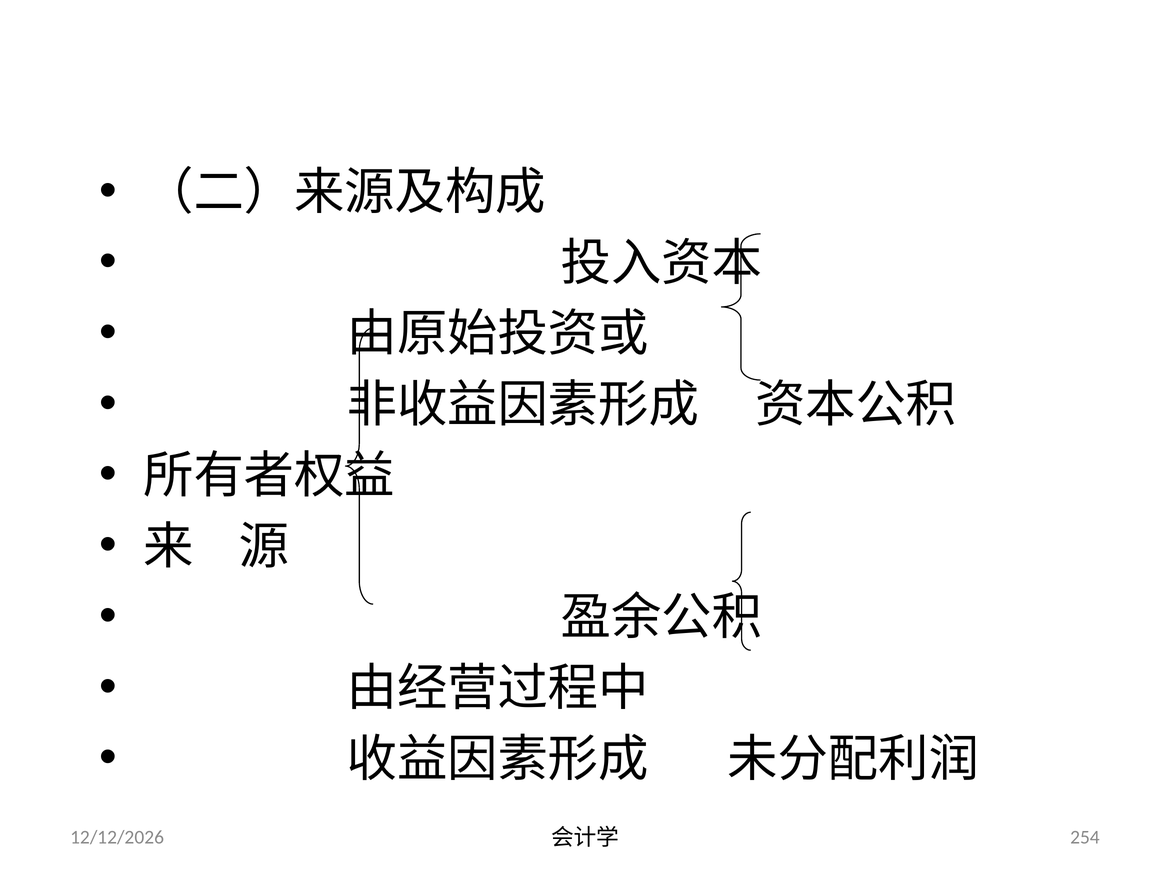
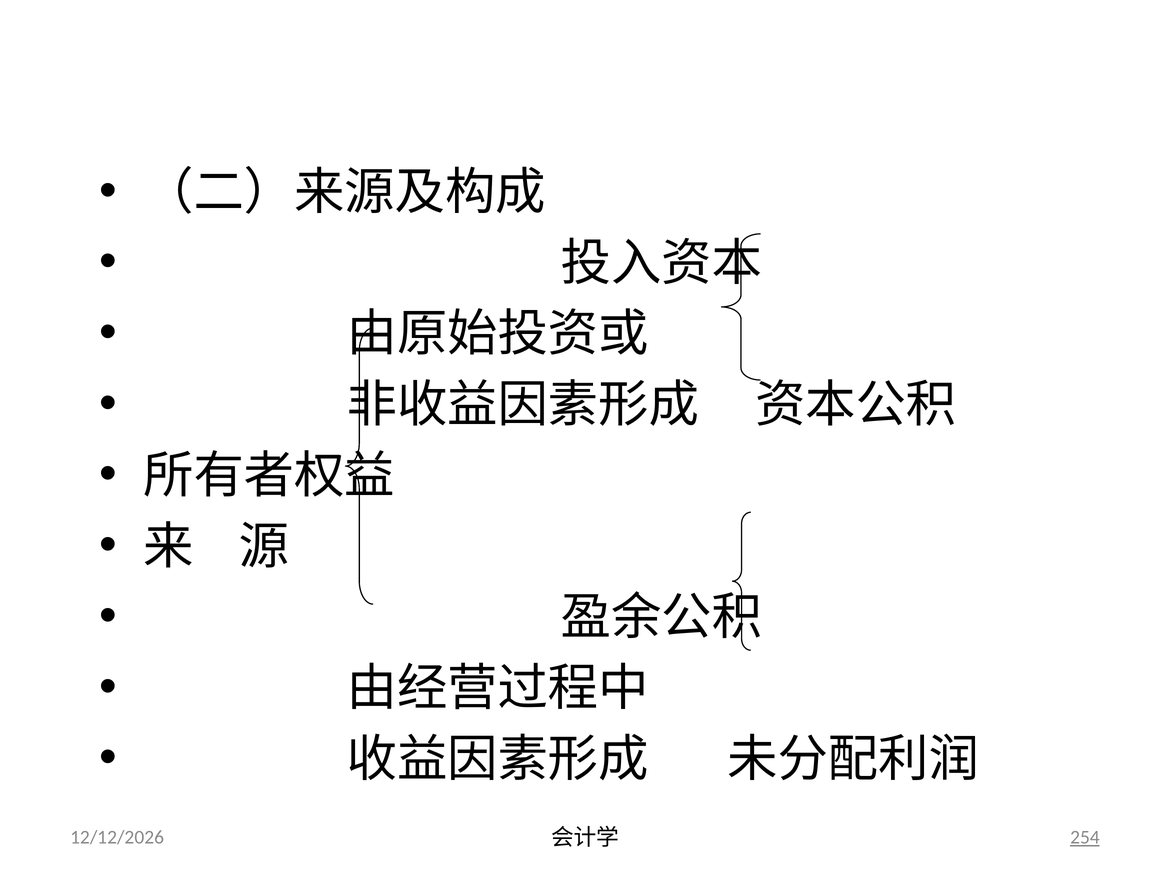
254 underline: none -> present (1085, 838)
